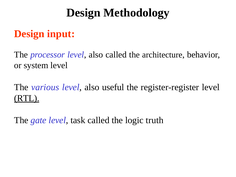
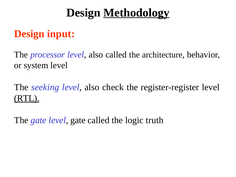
Methodology underline: none -> present (136, 13)
various: various -> seeking (45, 87)
useful: useful -> check (113, 87)
level task: task -> gate (78, 120)
